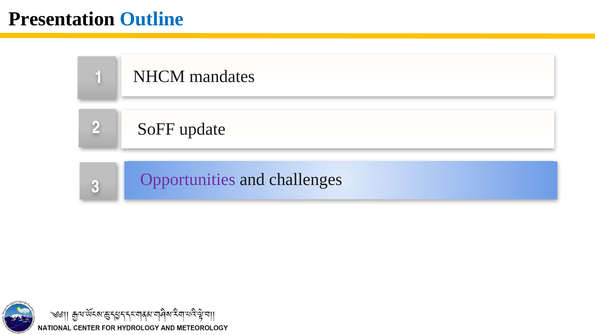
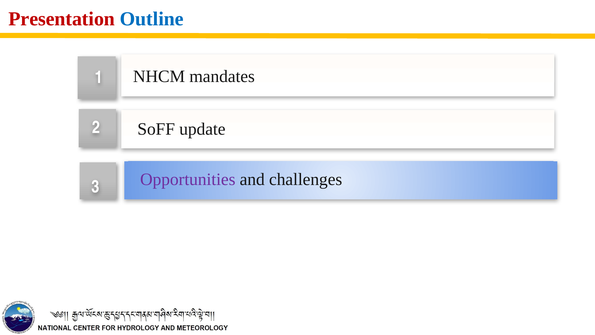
Presentation colour: black -> red (62, 19)
